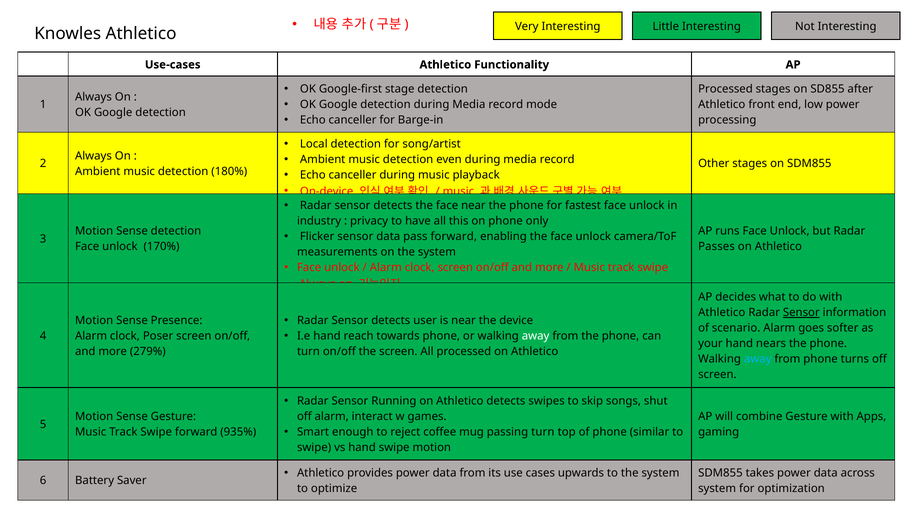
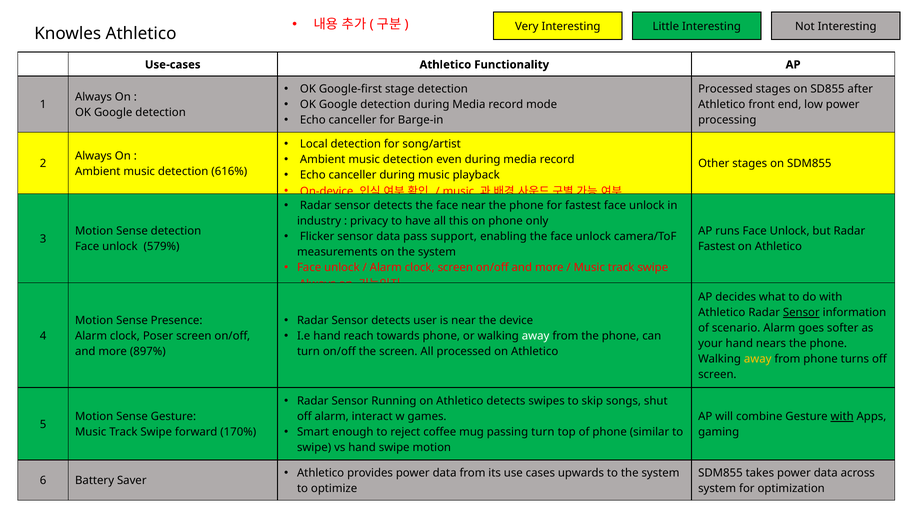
180%: 180% -> 616% (229, 172)
pass forward: forward -> support (454, 237)
170%: 170% -> 579% (162, 247)
Passes: Passes -> Fastest (717, 247)
279%: 279% -> 897% (148, 352)
away colour: light blue -> yellow (758, 359)
with underline: none -> present (842, 417)
935%: 935% -> 170% (238, 433)
